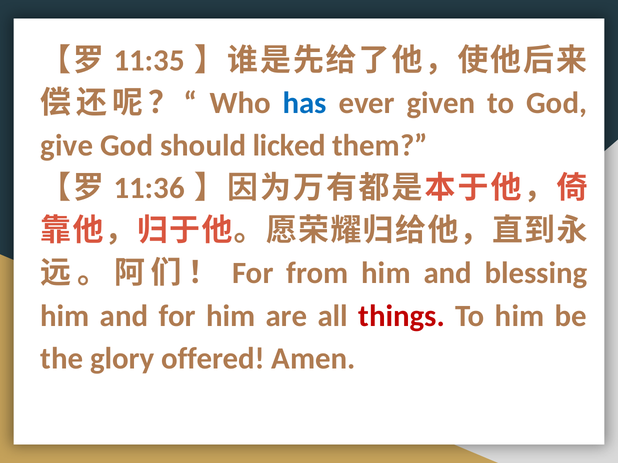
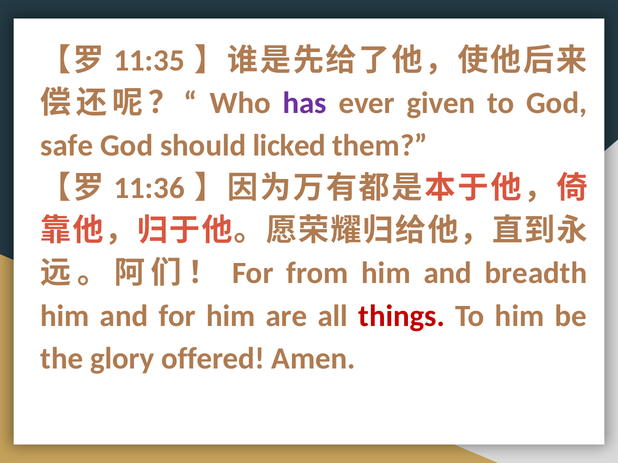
has colour: blue -> purple (305, 103)
give: give -> safe (67, 146)
blessing: blessing -> breadth (536, 274)
